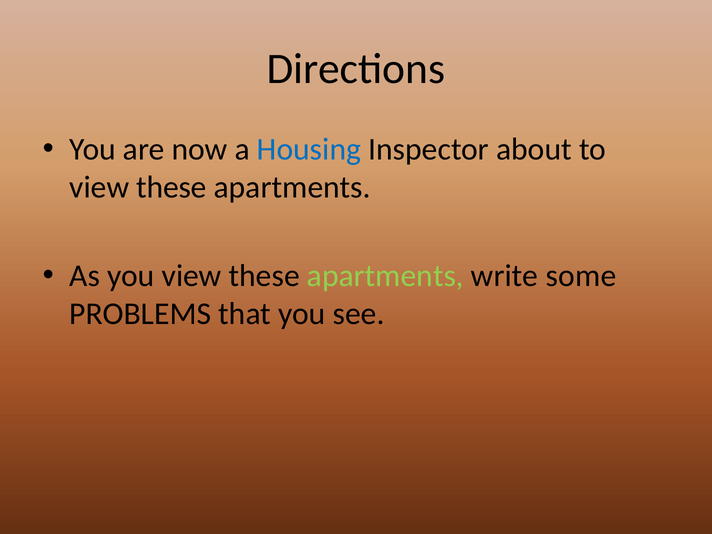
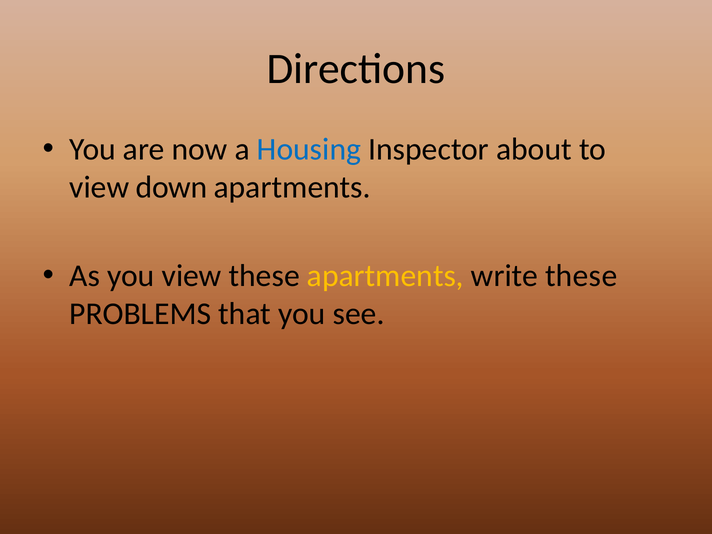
these: these -> down (172, 187)
apartments colour: light green -> yellow (385, 276)
write some: some -> these (581, 276)
